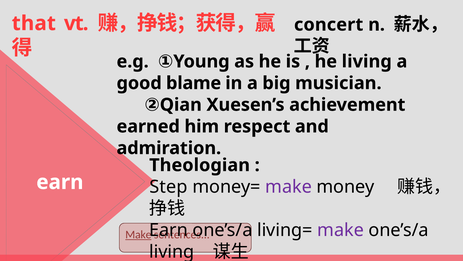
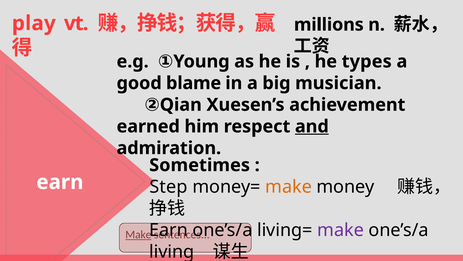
that: that -> play (34, 23)
concert: concert -> millions (329, 25)
he living: living -> types (367, 61)
and underline: none -> present (312, 126)
Theologian: Theologian -> Sometimes (200, 165)
make colour: purple -> orange (289, 186)
